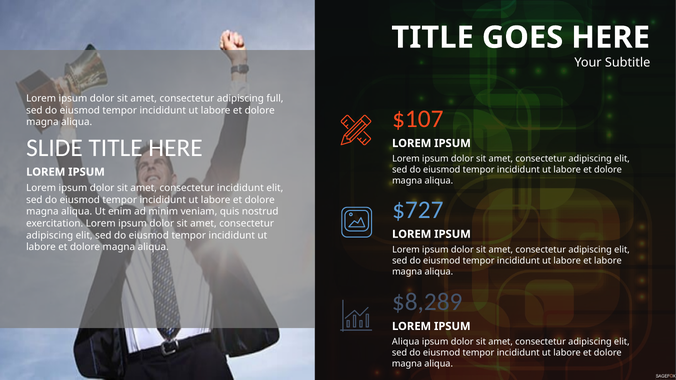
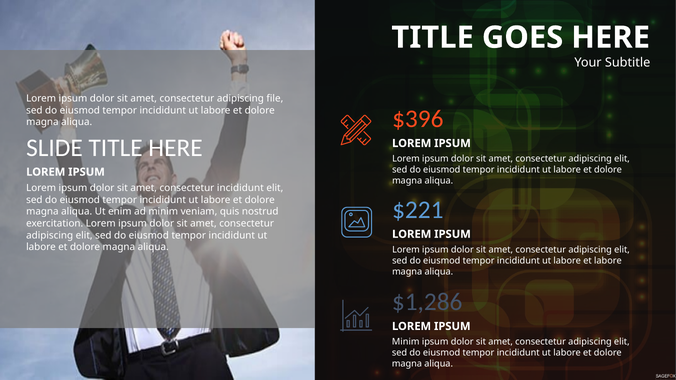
full: full -> file (275, 99)
$107: $107 -> $396 (418, 119)
$727: $727 -> $221 (418, 210)
$8,289: $8,289 -> $1,286 (427, 302)
Aliqua: Aliqua -> Minim (406, 342)
